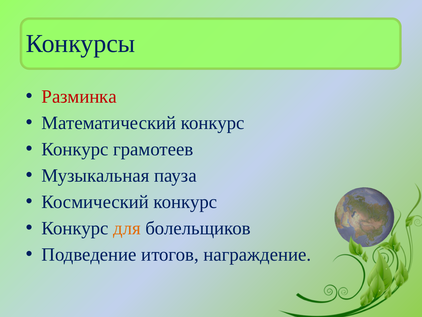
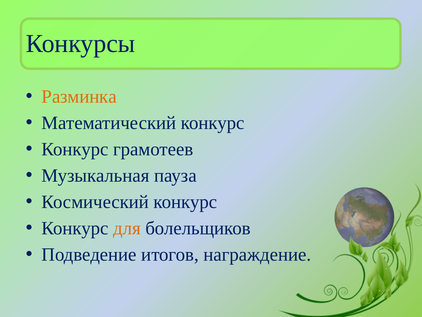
Разминка colour: red -> orange (79, 96)
